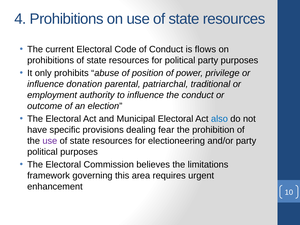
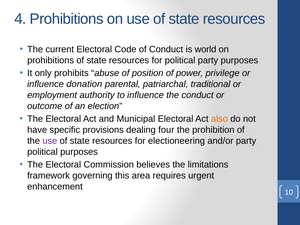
flows: flows -> world (206, 49)
also colour: blue -> orange (219, 119)
fear: fear -> four (166, 130)
